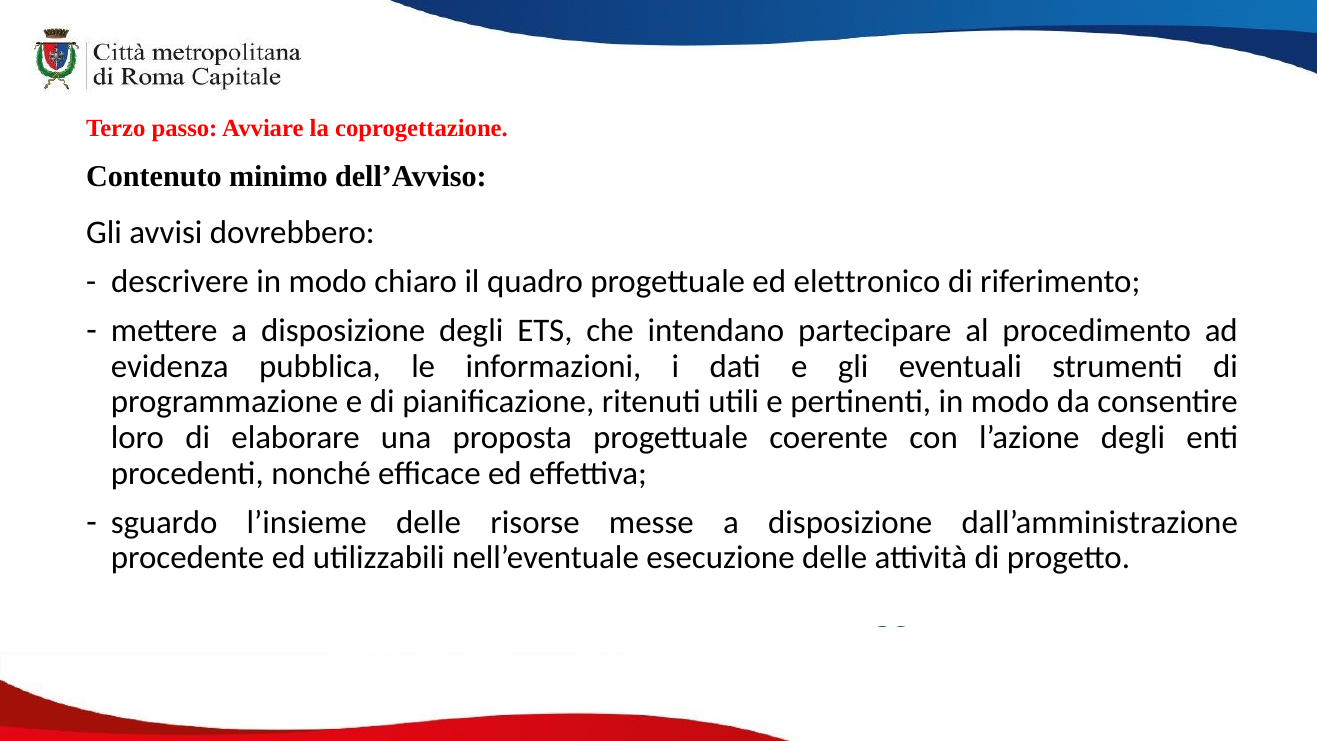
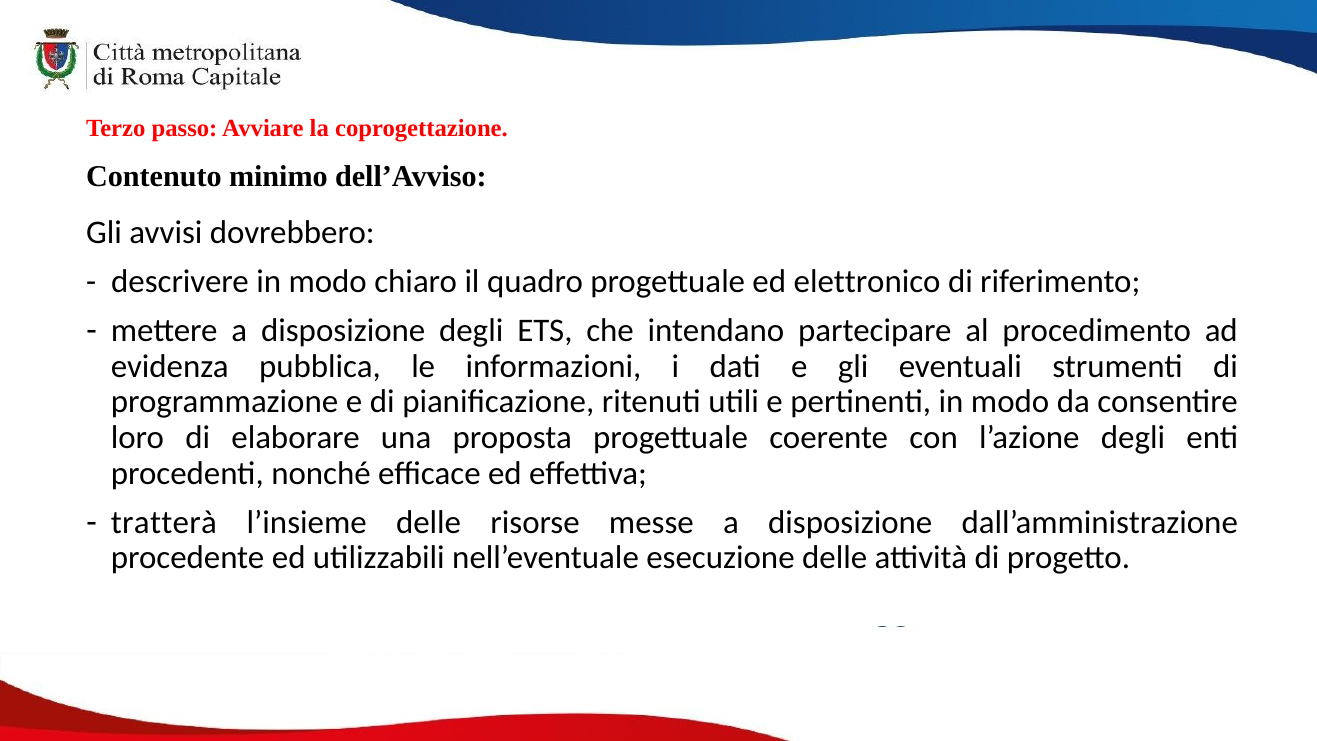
sguardo: sguardo -> tratterà (164, 522)
